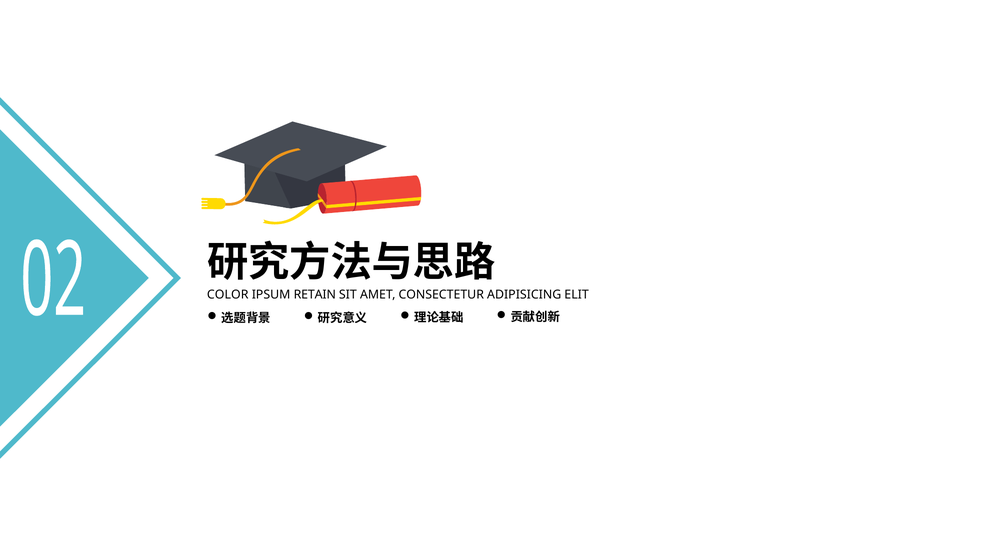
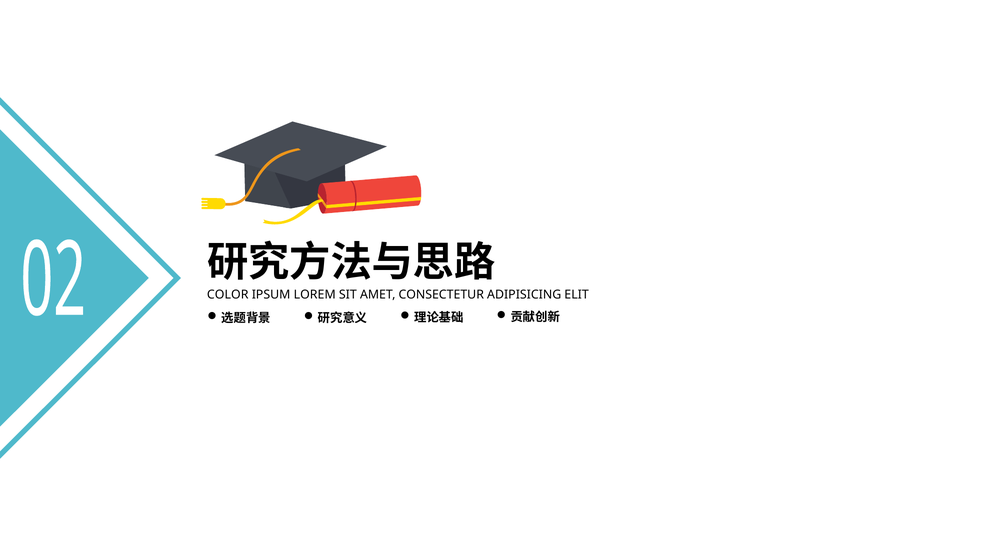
RETAIN: RETAIN -> LOREM (315, 295)
